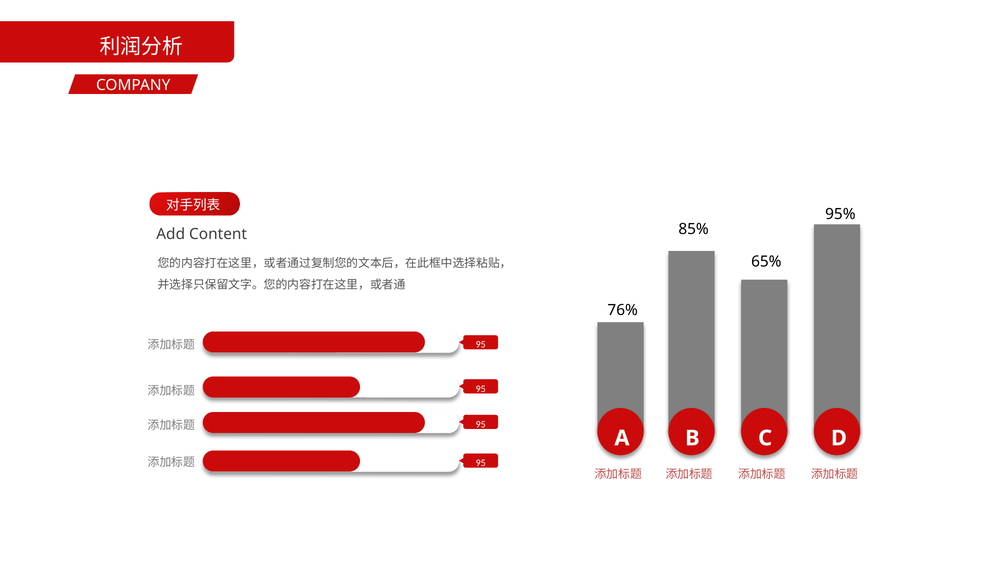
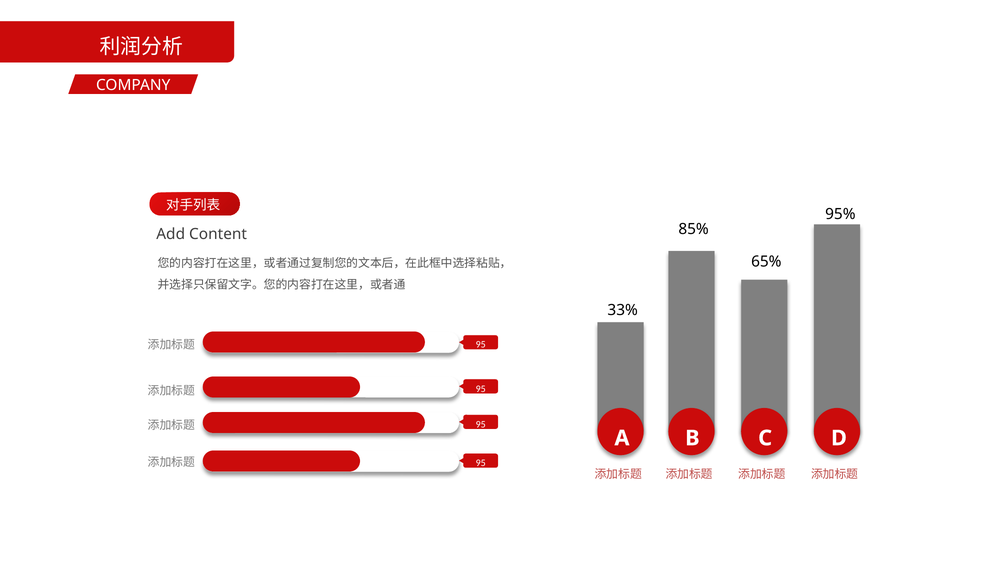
76%: 76% -> 33% (623, 310)
